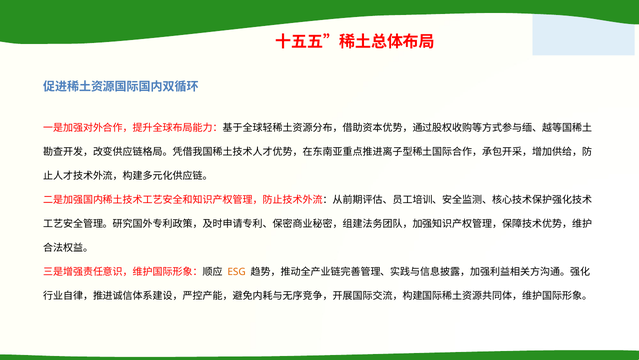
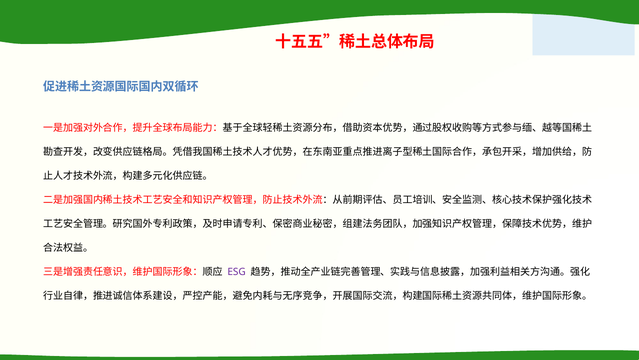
ESG colour: orange -> purple (237, 272)
